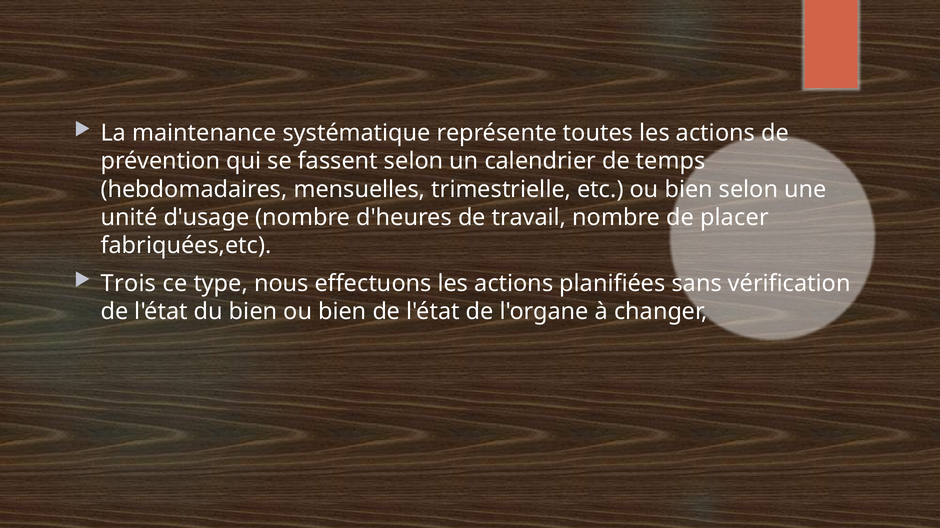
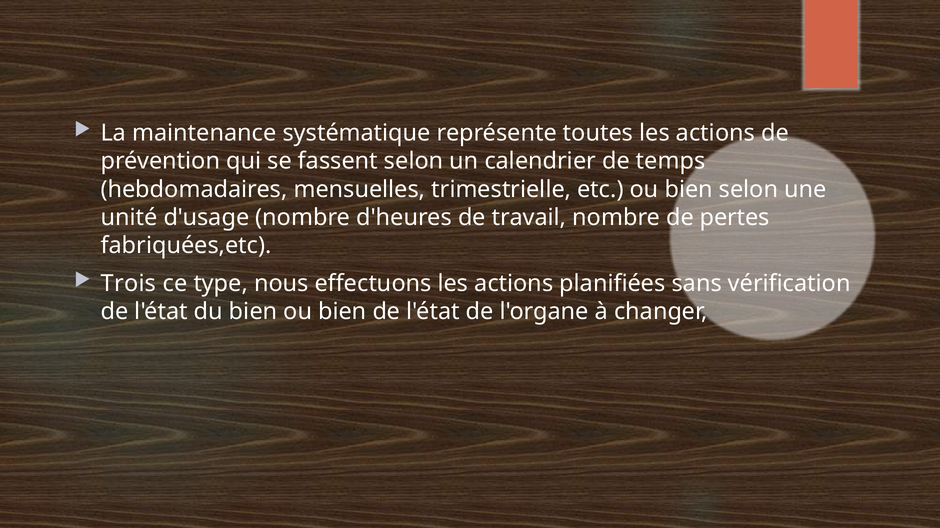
placer: placer -> pertes (735, 218)
